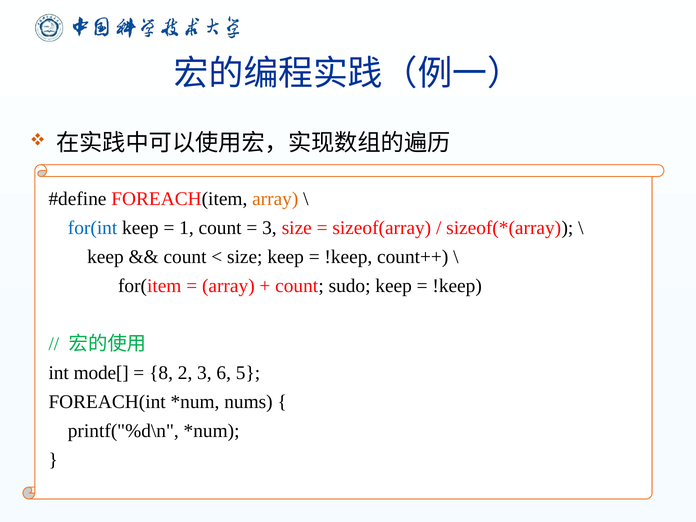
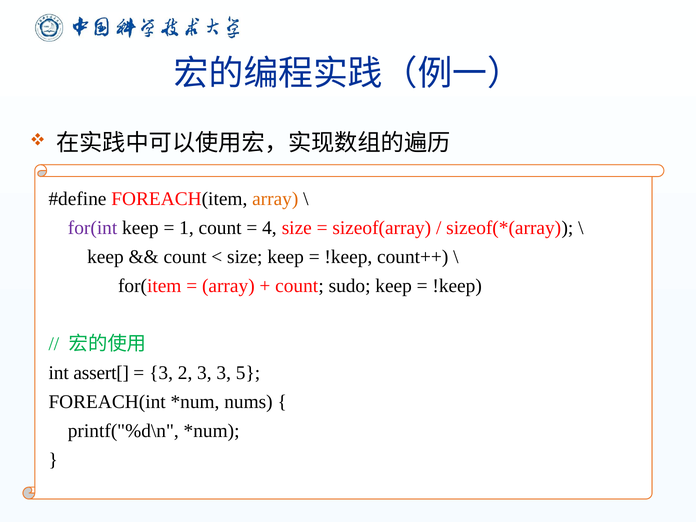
for(int colour: blue -> purple (93, 228)
3: 3 -> 4 (269, 228)
mode[: mode[ -> assert[ (101, 373)
8: 8 -> 3 (161, 373)
3 6: 6 -> 3 (224, 373)
